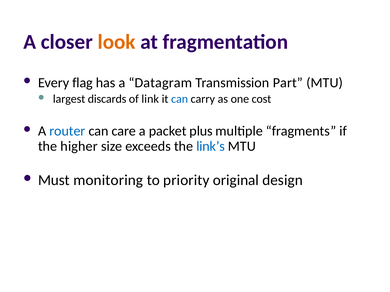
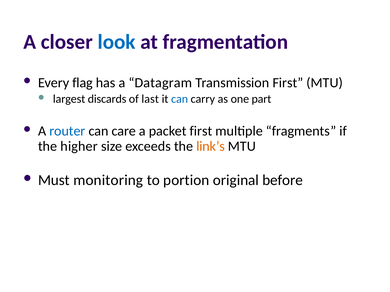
look colour: orange -> blue (117, 42)
Transmission Part: Part -> First (288, 83)
link: link -> last (150, 99)
cost: cost -> part (261, 99)
packet plus: plus -> first (201, 131)
link’s colour: blue -> orange (211, 146)
priority: priority -> portion (186, 181)
design: design -> before (283, 181)
